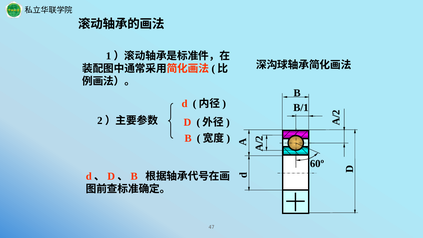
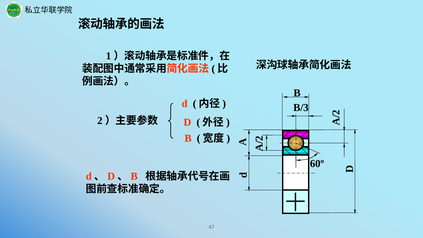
B/1: B/1 -> B/3 (301, 108)
